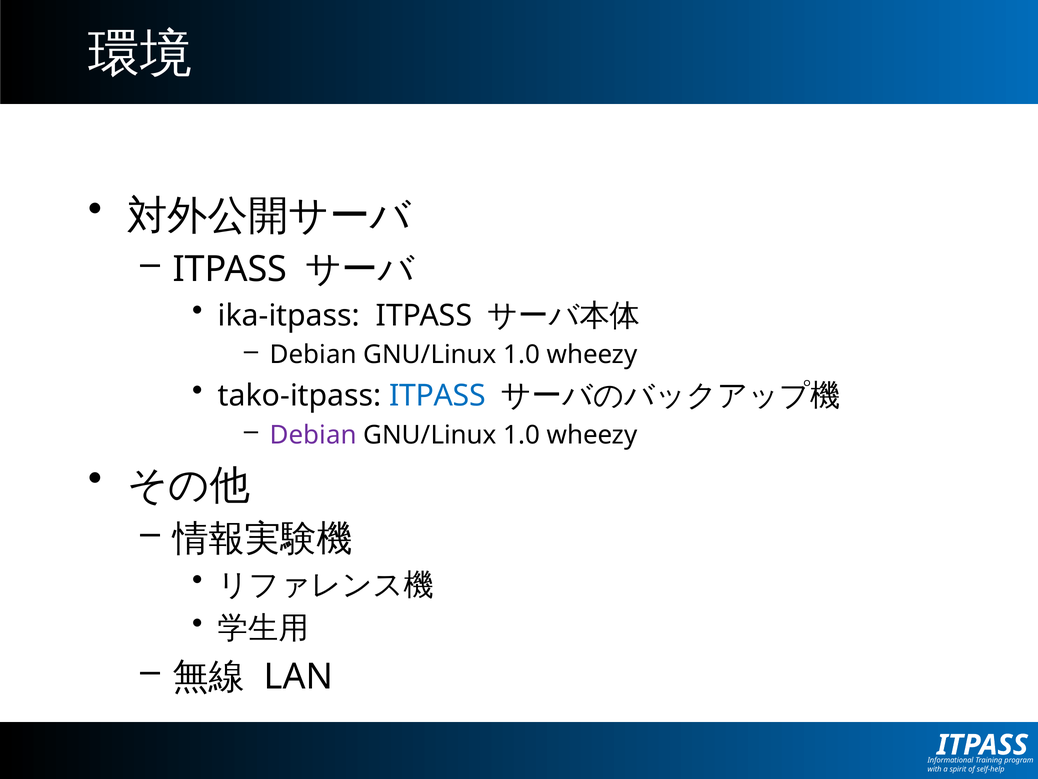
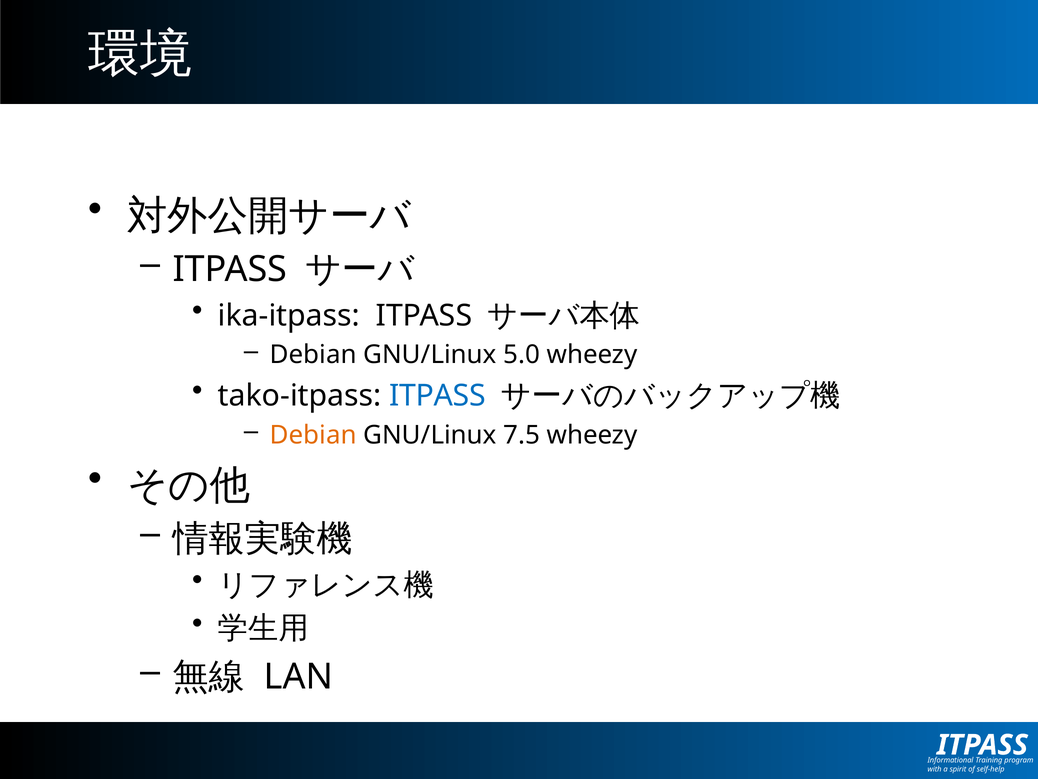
1.0: 1.0 -> 5.0 (522, 355)
Debian colour: purple -> orange (313, 435)
1.0: 1.0 -> 7.5 (522, 435)
